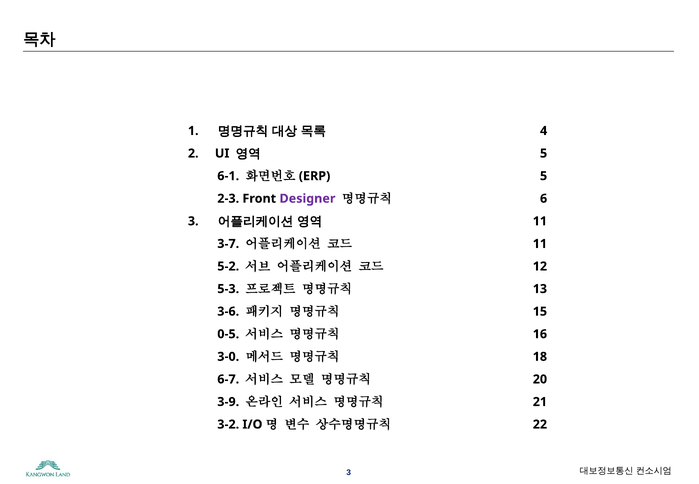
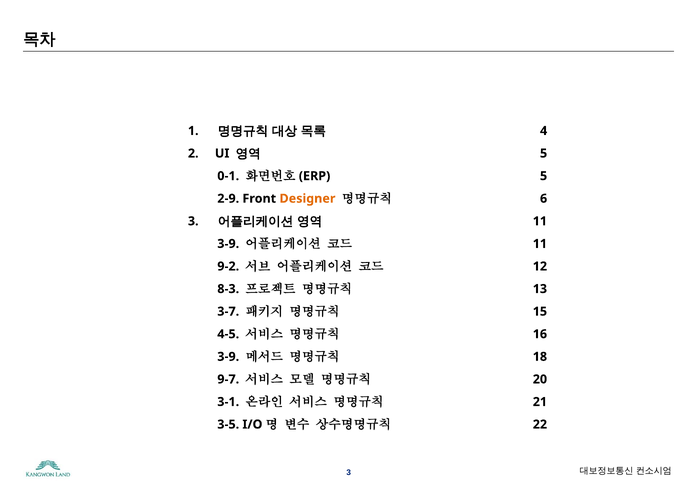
6-1: 6-1 -> 0-1 (228, 176)
2-3: 2-3 -> 2-9 (228, 199)
Designer colour: purple -> orange (307, 199)
3-7: 3-7 -> 3-9 (228, 244)
5-2: 5-2 -> 9-2 (228, 266)
5-3: 5-3 -> 8-3 (228, 289)
3-6: 3-6 -> 3-7 (228, 311)
0-5: 0-5 -> 4-5 (228, 334)
3-0: 3-0 -> 3-9 (228, 357)
6-7: 6-7 -> 9-7 (228, 379)
3-9: 3-9 -> 3-1 (228, 402)
3-2: 3-2 -> 3-5 (228, 424)
